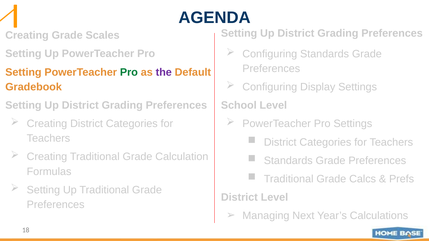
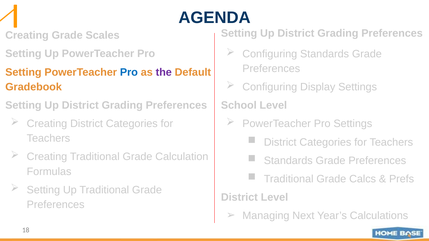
Pro colour: green -> blue (129, 72)
